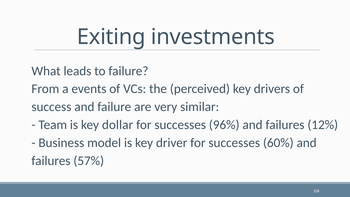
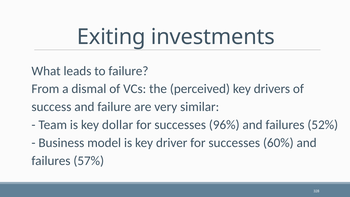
events: events -> dismal (89, 89)
12%: 12% -> 52% (323, 125)
